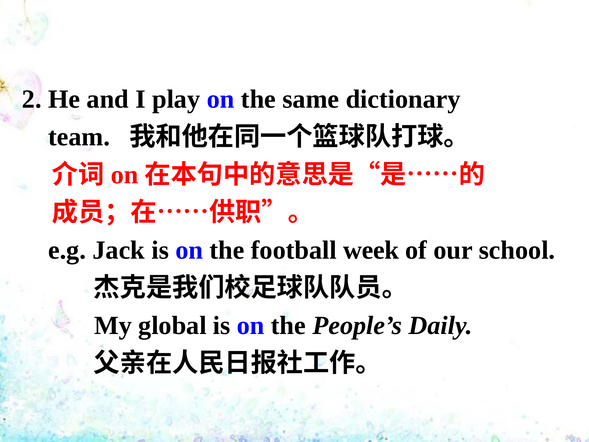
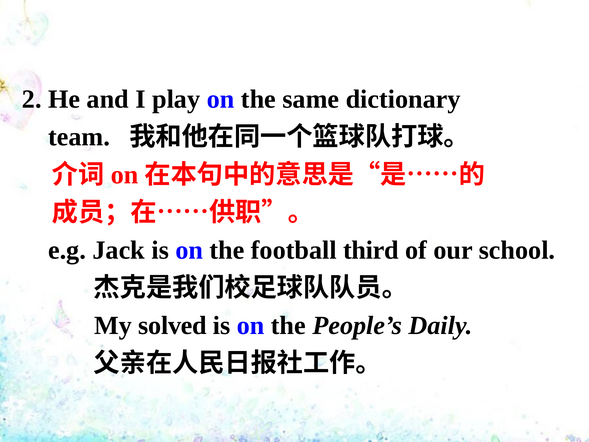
week: week -> third (371, 250)
global: global -> solved (173, 325)
